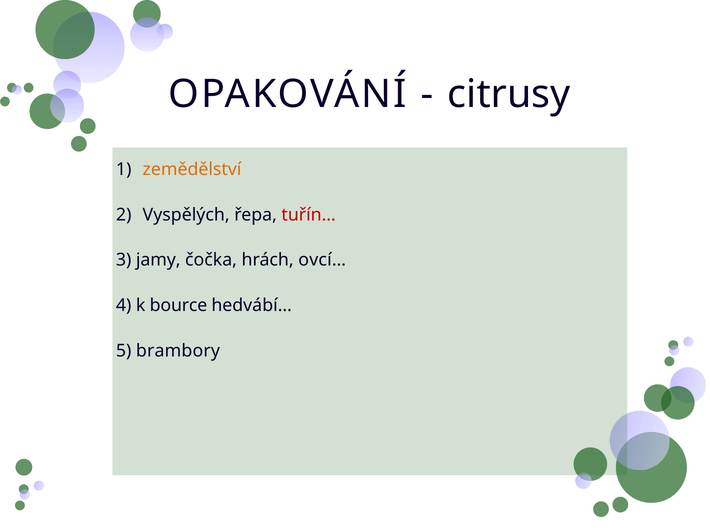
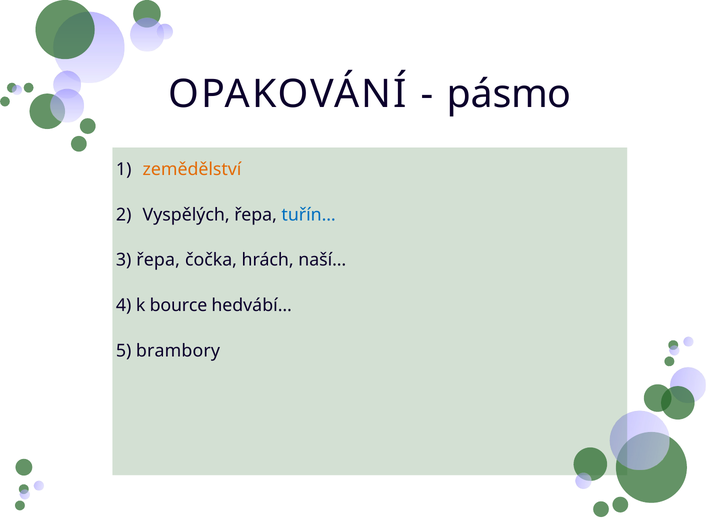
citrusy: citrusy -> pásmo (509, 94)
tuřín… colour: red -> blue (309, 215)
3 jamy: jamy -> řepa (158, 260)
ovcí…: ovcí… -> naší… (322, 260)
